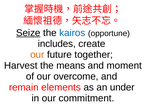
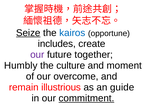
our colour: orange -> purple (37, 55)
Harvest: Harvest -> Humbly (21, 66)
means: means -> culture (71, 66)
elements: elements -> illustrious (61, 88)
under: under -> guide (122, 88)
commitment underline: none -> present (86, 99)
